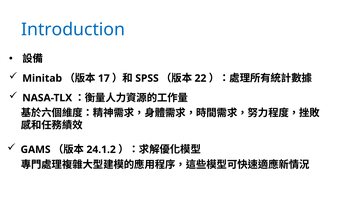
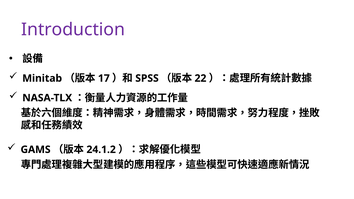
Introduction colour: blue -> purple (73, 29)
